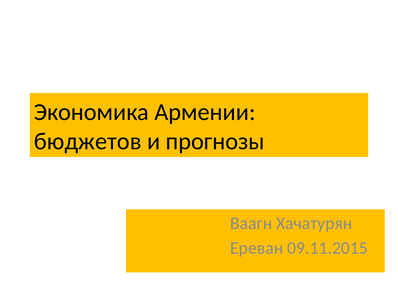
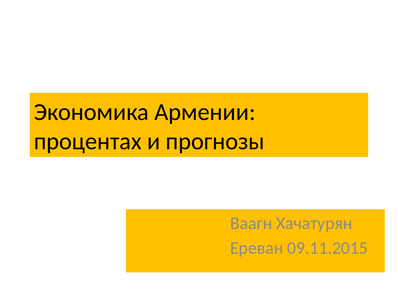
бюджетов: бюджетов -> процентах (88, 141)
